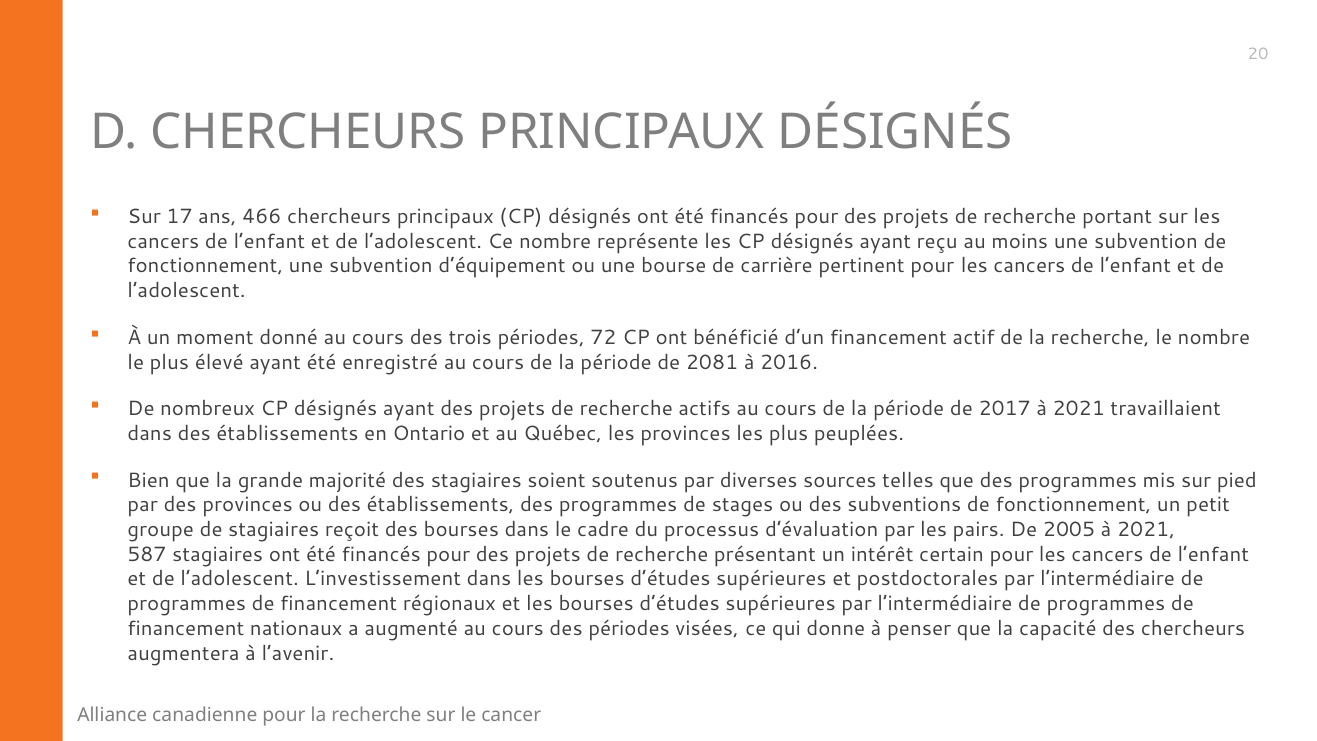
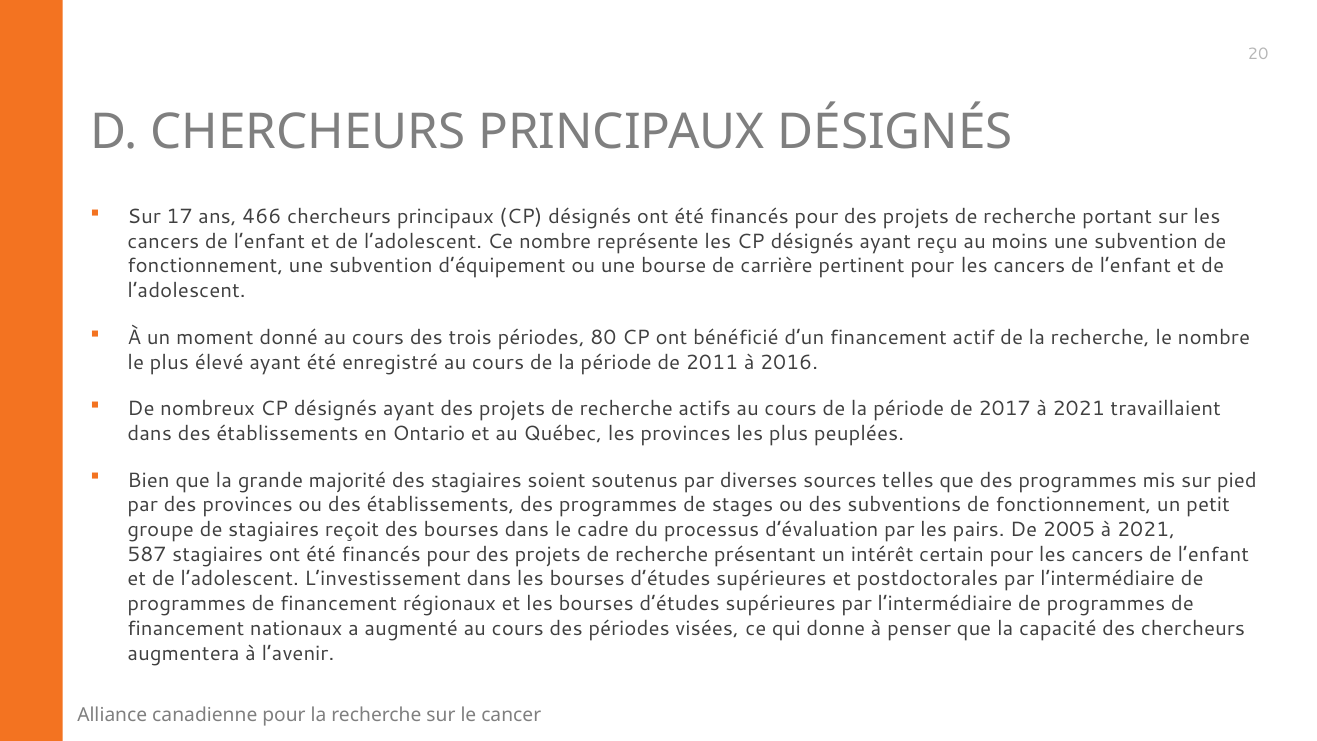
72: 72 -> 80 (603, 337)
2081: 2081 -> 2011 (712, 362)
